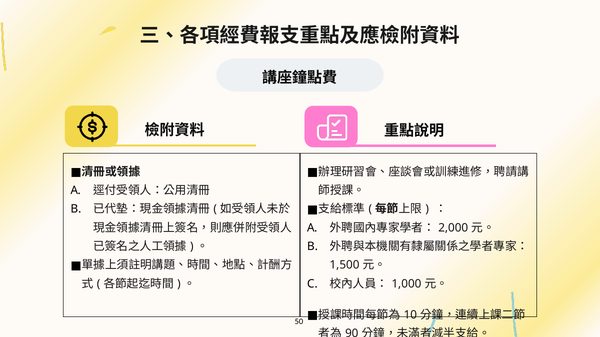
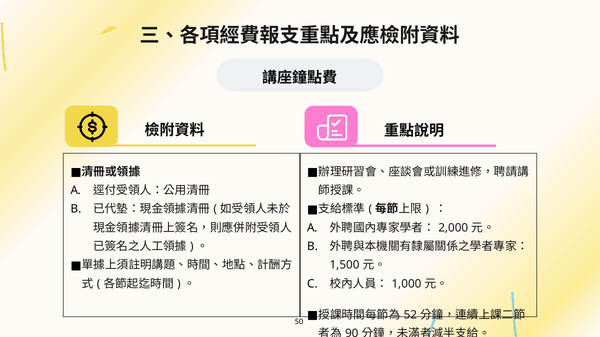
10: 10 -> 52 (410, 315)
